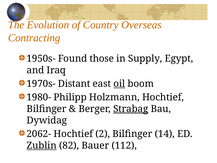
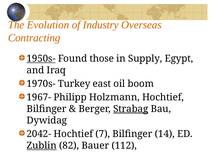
Country: Country -> Industry (101, 25)
1950s- underline: none -> present (41, 59)
Distant: Distant -> Turkey (74, 84)
oil underline: present -> none (119, 84)
1980-: 1980- -> 1967- (39, 97)
2062-: 2062- -> 2042- (39, 134)
2: 2 -> 7 (103, 134)
